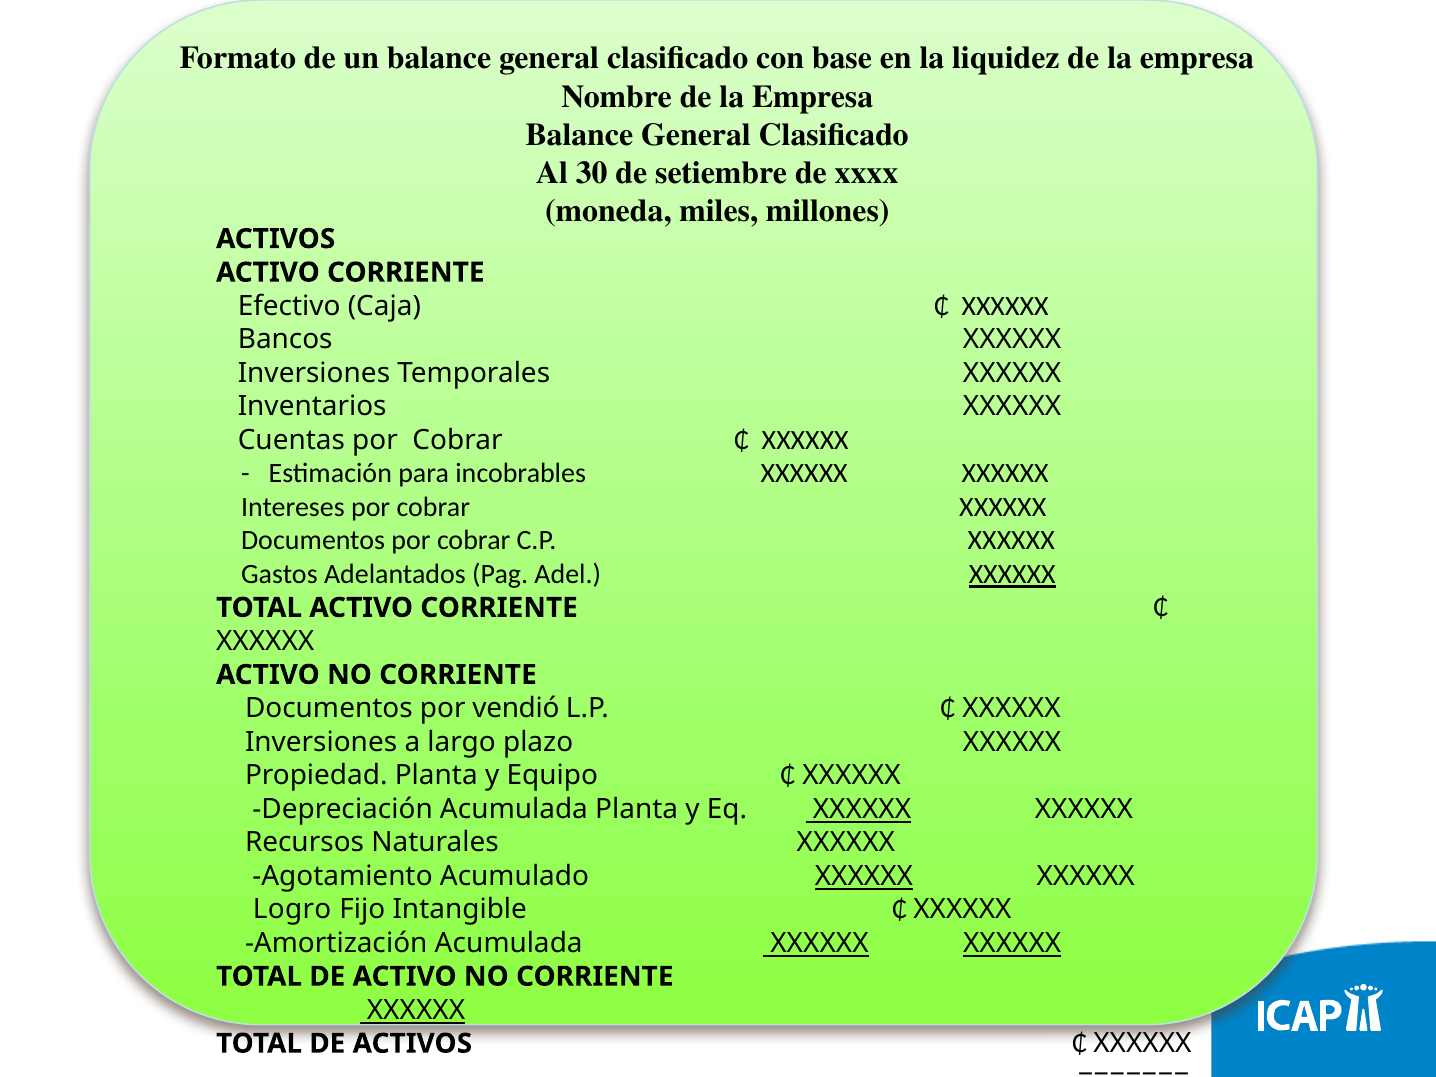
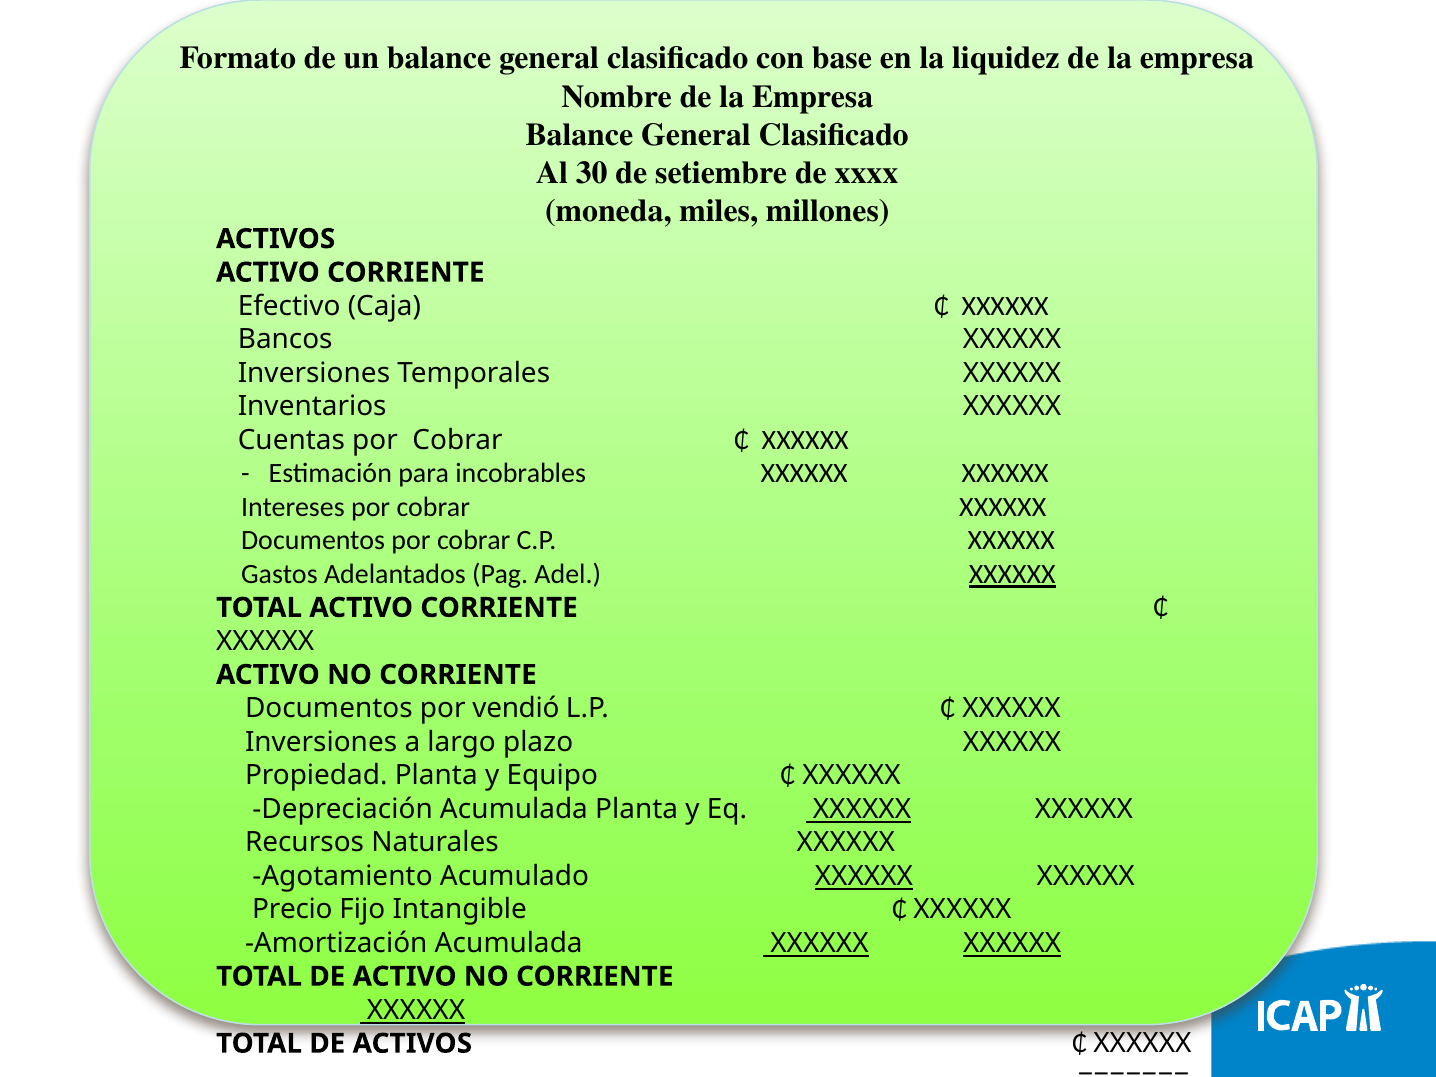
Logro: Logro -> Precio (292, 909)
